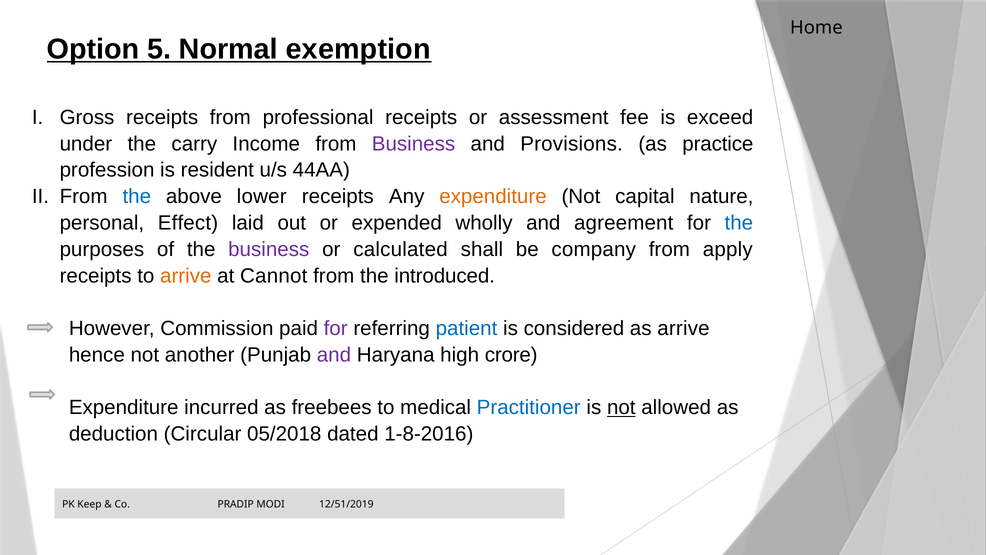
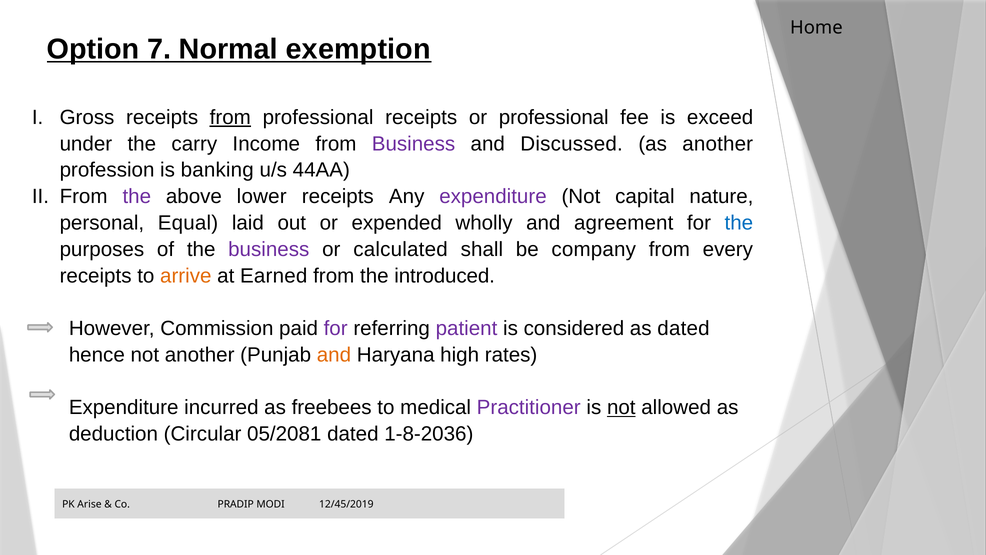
5: 5 -> 7 (159, 49)
from underline: none -> present (230, 117)
or assessment: assessment -> professional (554, 117)
Provisions: Provisions -> Discussed (572, 144)
as practice: practice -> another (718, 144)
resident: resident -> banking (217, 170)
the colour: blue -> purple (137, 196)
expenditure colour: orange -> purple (493, 196)
Effect: Effect -> Equal (188, 223)
apply: apply -> every (728, 249)
Cannot: Cannot -> Earned (274, 276)
patient colour: blue -> purple (467, 328)
as arrive: arrive -> dated (683, 328)
and colour: purple -> orange (334, 355)
crore: crore -> rates (511, 355)
Practitioner colour: blue -> purple (529, 407)
05/2018: 05/2018 -> 05/2081 (284, 434)
1-8-2016: 1-8-2016 -> 1-8-2036 (429, 434)
Keep: Keep -> Arise (89, 504)
12/51/2019: 12/51/2019 -> 12/45/2019 (346, 504)
